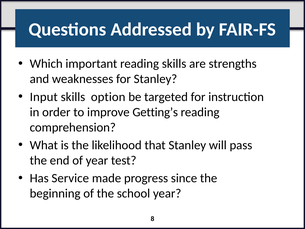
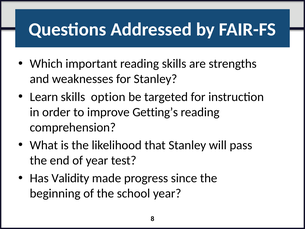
Input: Input -> Learn (44, 97)
Service: Service -> Validity (70, 178)
